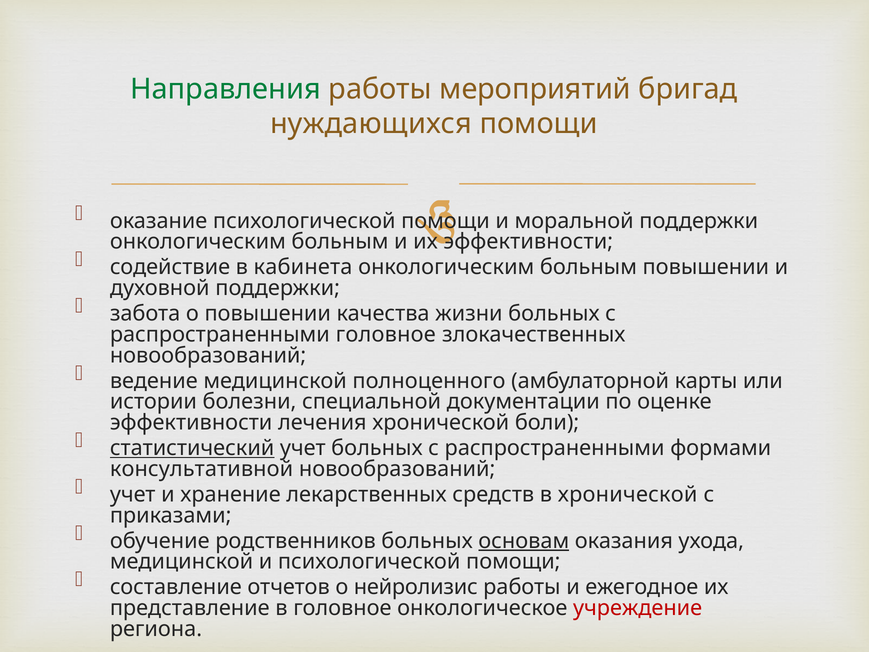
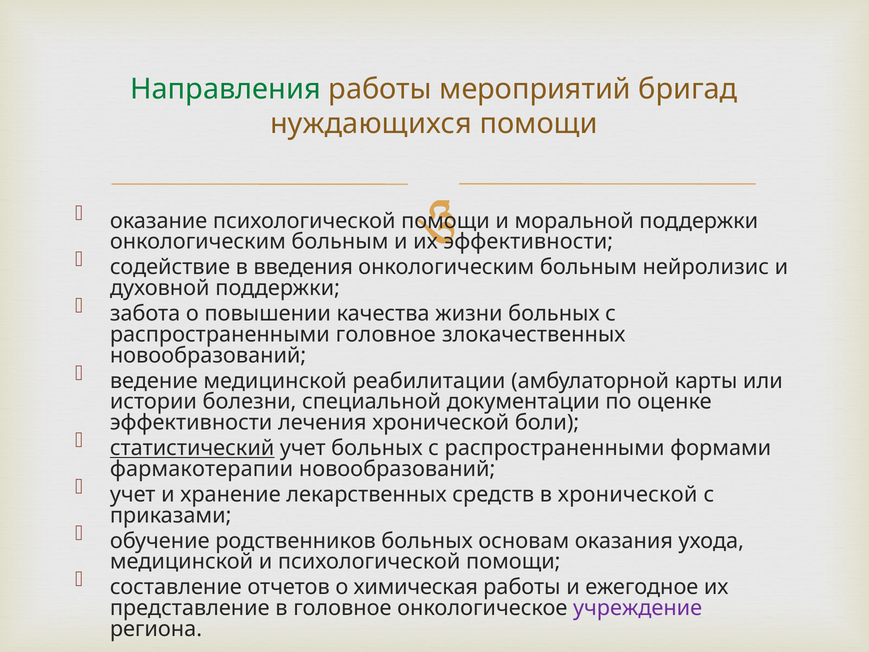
кабинета: кабинета -> введения (303, 267)
больным повышении: повышении -> нейролизис (706, 267)
полноценного: полноценного -> реабилитации (429, 381)
консультативной: консультативной -> фармакотерапии (202, 469)
основам underline: present -> none (524, 541)
нейролизис: нейролизис -> химическая (416, 587)
учреждение colour: red -> purple (638, 608)
